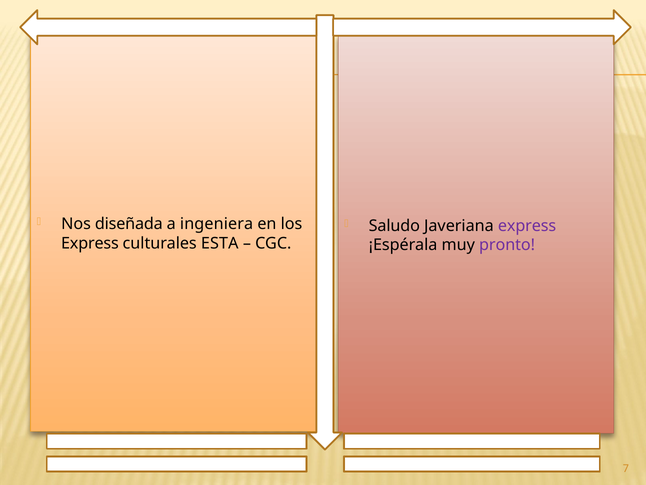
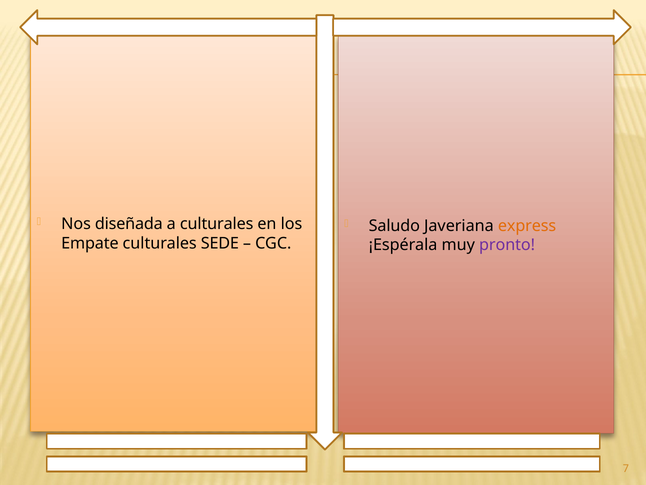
a ingeniera: ingeniera -> culturales (217, 224)
express colour: purple -> orange (527, 225)
Express: Express -> Empate (90, 243)
ESTA: ESTA -> SEDE (220, 243)
